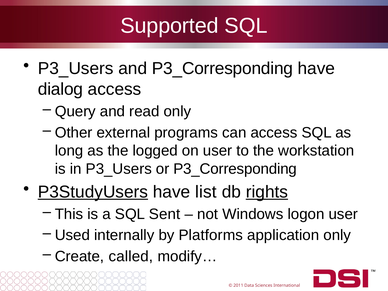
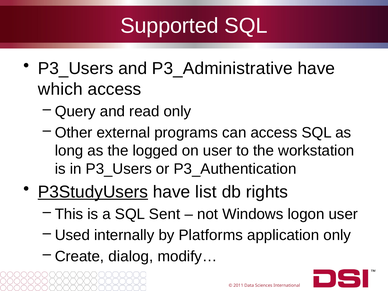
and P3_Corresponding: P3_Corresponding -> P3_Administrative (222, 68)
dialog: dialog -> which (60, 89)
or P3_Corresponding: P3_Corresponding -> P3_Authentication (235, 169)
rights underline: present -> none (267, 192)
called: called -> dialog (131, 256)
